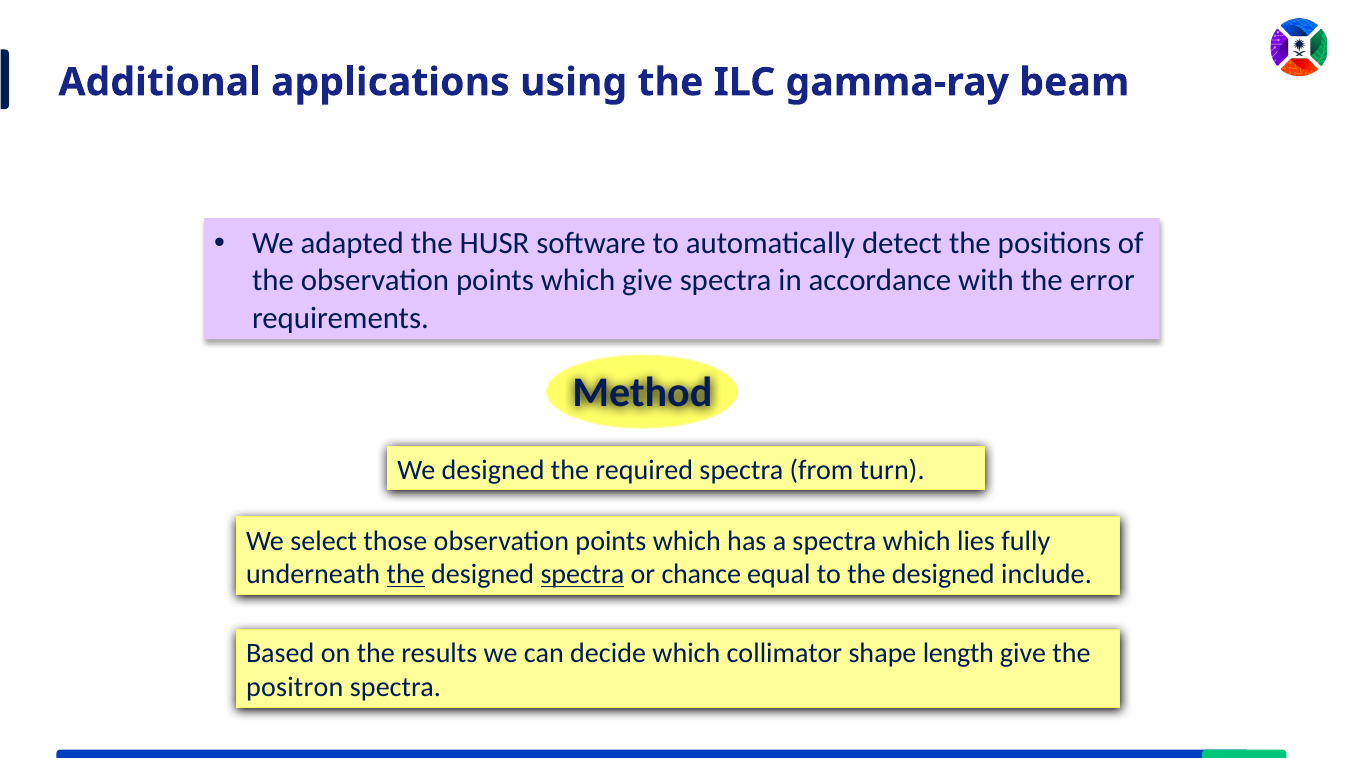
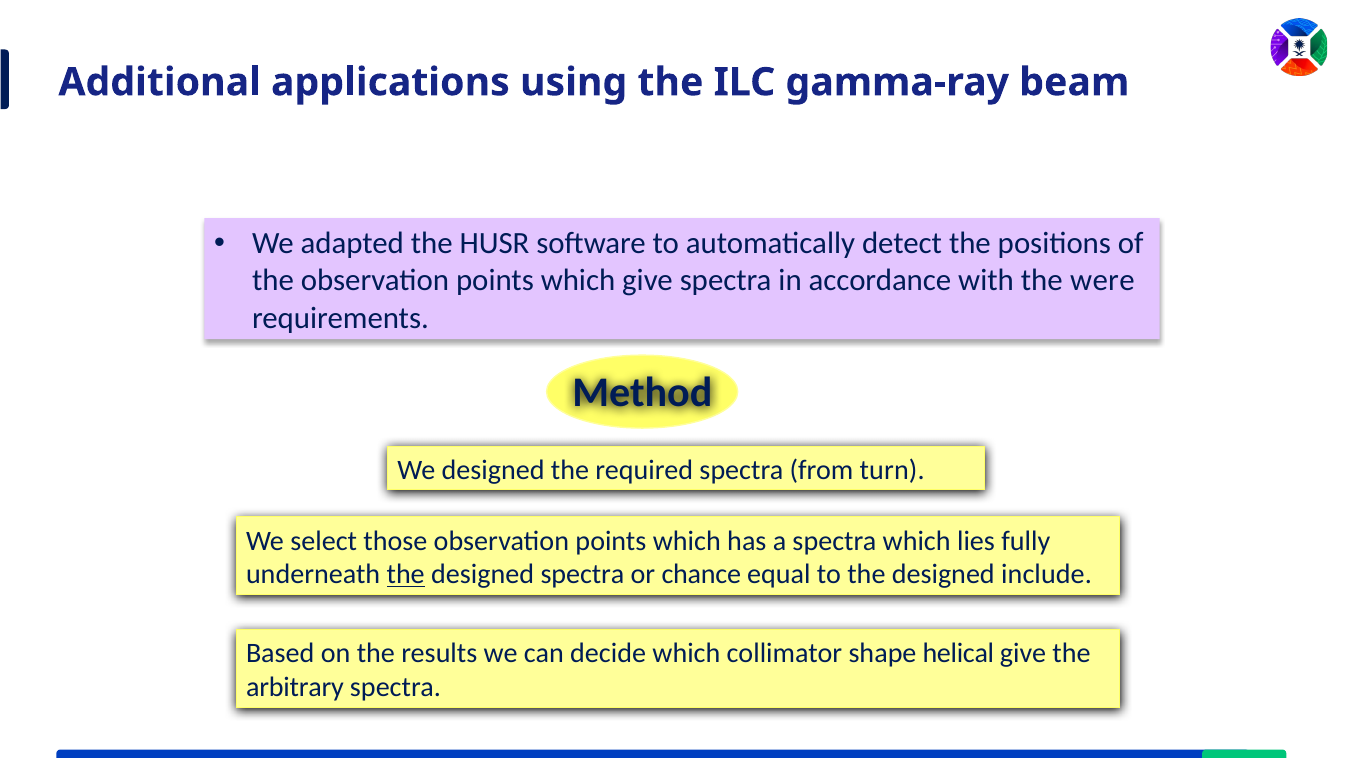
error: error -> were (1102, 281)
spectra underline: present -> none (582, 575)
length: length -> helical (958, 654)
positron: positron -> arbitrary (295, 688)
